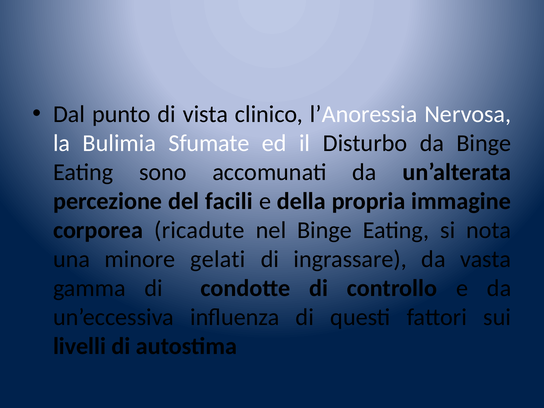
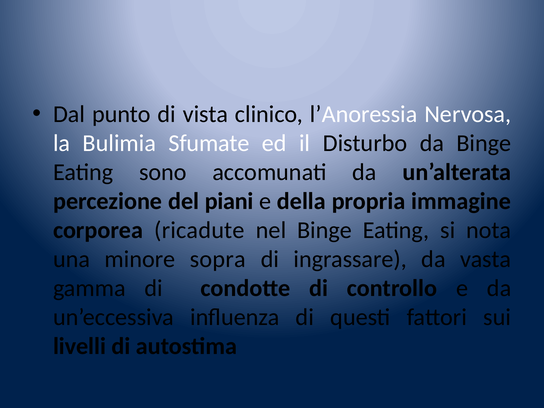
facili: facili -> piani (229, 201)
gelati: gelati -> sopra (218, 259)
